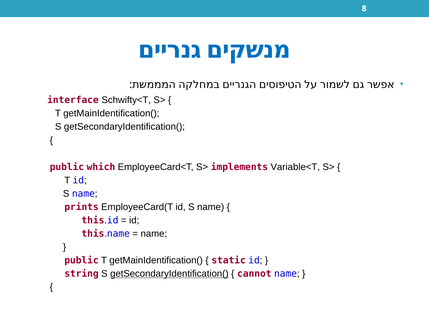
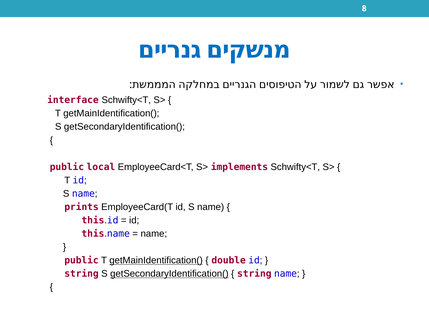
which: which -> local (101, 167)
implements Variable<T: Variable<T -> Schwifty<T (295, 167)
getMainIdentification( underline: none -> present (156, 260)
static: static -> double (229, 260)
cannot: cannot -> string (254, 274)
